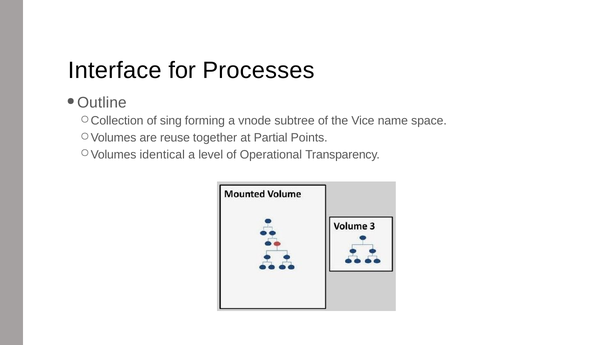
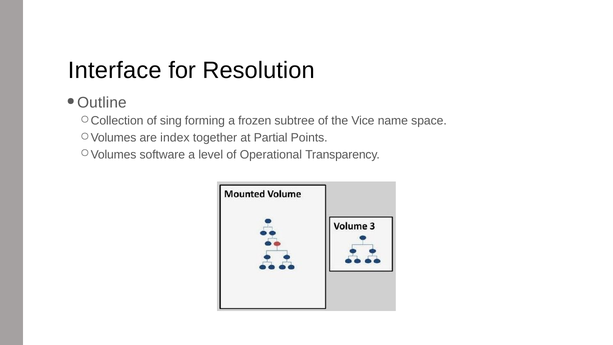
Processes: Processes -> Resolution (259, 70)
vnode: vnode -> frozen (255, 121)
reuse: reuse -> index (175, 138)
identical: identical -> software (162, 154)
